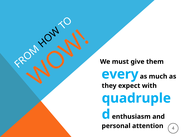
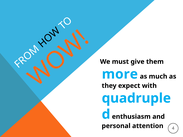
every: every -> more (120, 74)
